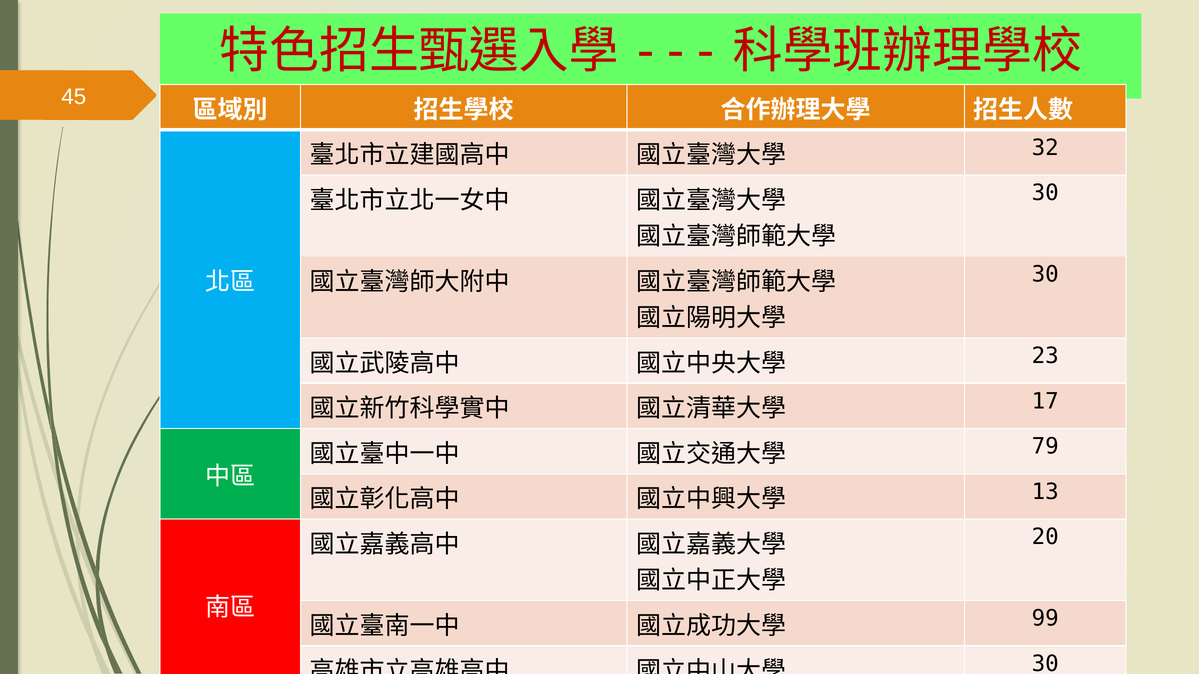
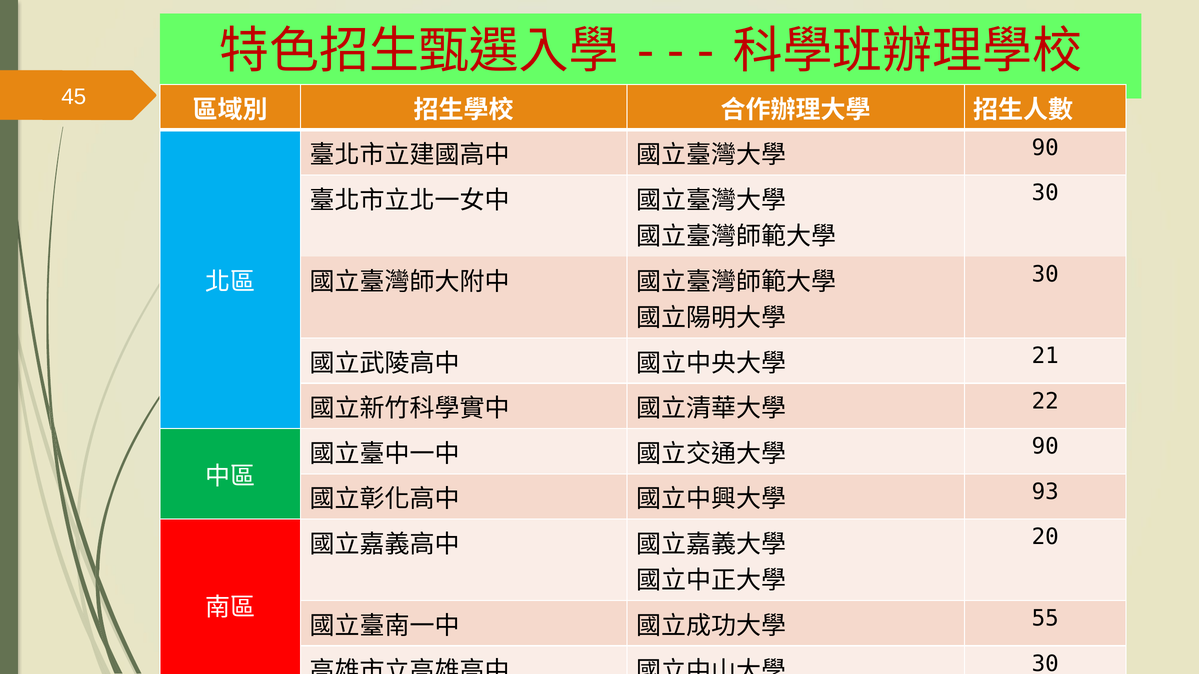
32: 32 -> 90 (1045, 148)
23: 23 -> 21 (1045, 356)
17: 17 -> 22 (1045, 401)
79: 79 -> 90 (1045, 447)
13: 13 -> 93 (1045, 492)
99: 99 -> 55 (1045, 619)
